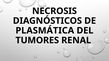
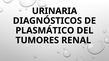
NECROSIS: NECROSIS -> URINARIA (55, 11)
PLASMÁTICA: PLASMÁTICA -> PLASMÁTICO (45, 31)
